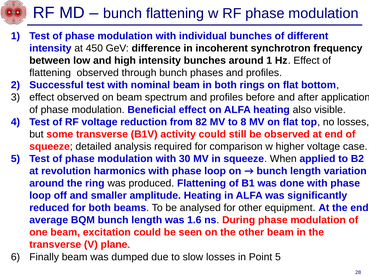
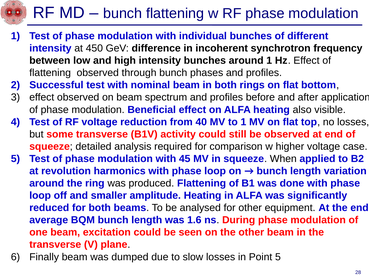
82: 82 -> 40 (201, 122)
to 8: 8 -> 1 (243, 122)
30: 30 -> 45 (185, 159)
